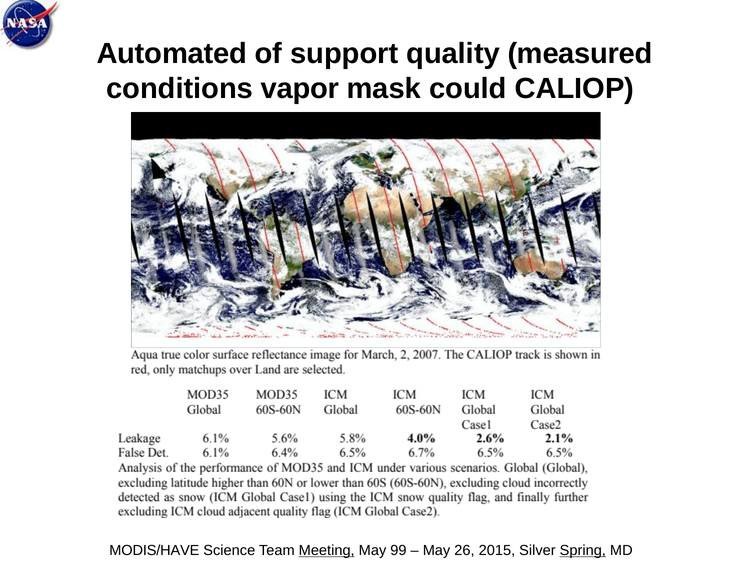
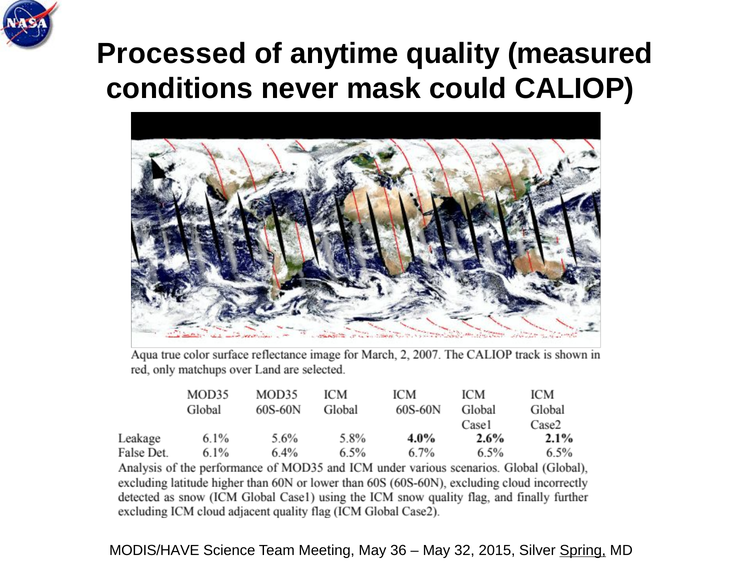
Automated: Automated -> Processed (171, 54)
support: support -> anytime (344, 54)
vapor: vapor -> never (300, 89)
Meeting underline: present -> none (327, 550)
99: 99 -> 36 (398, 550)
26: 26 -> 32 (464, 550)
